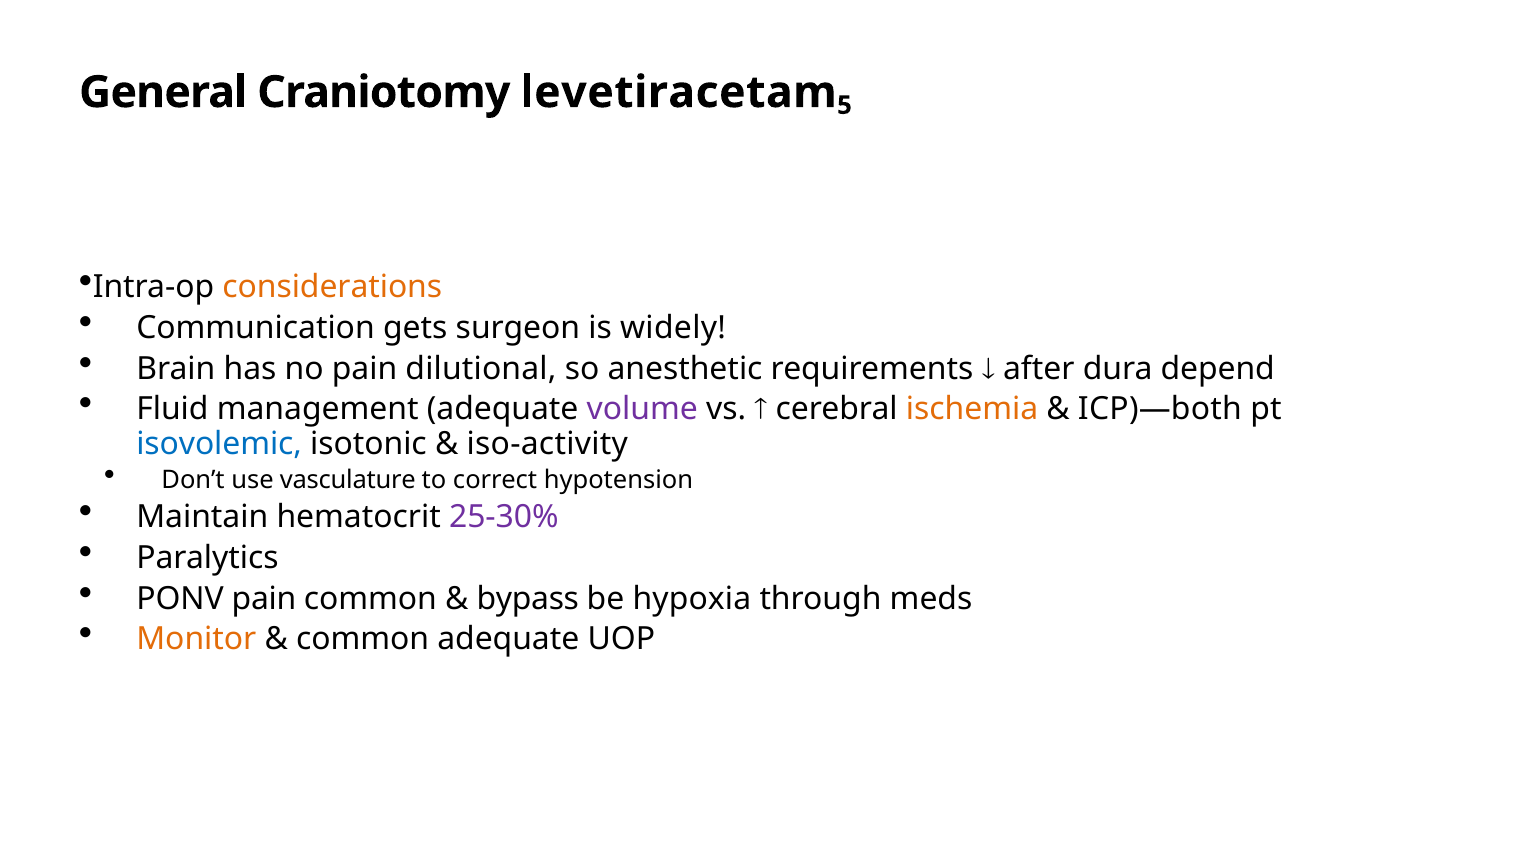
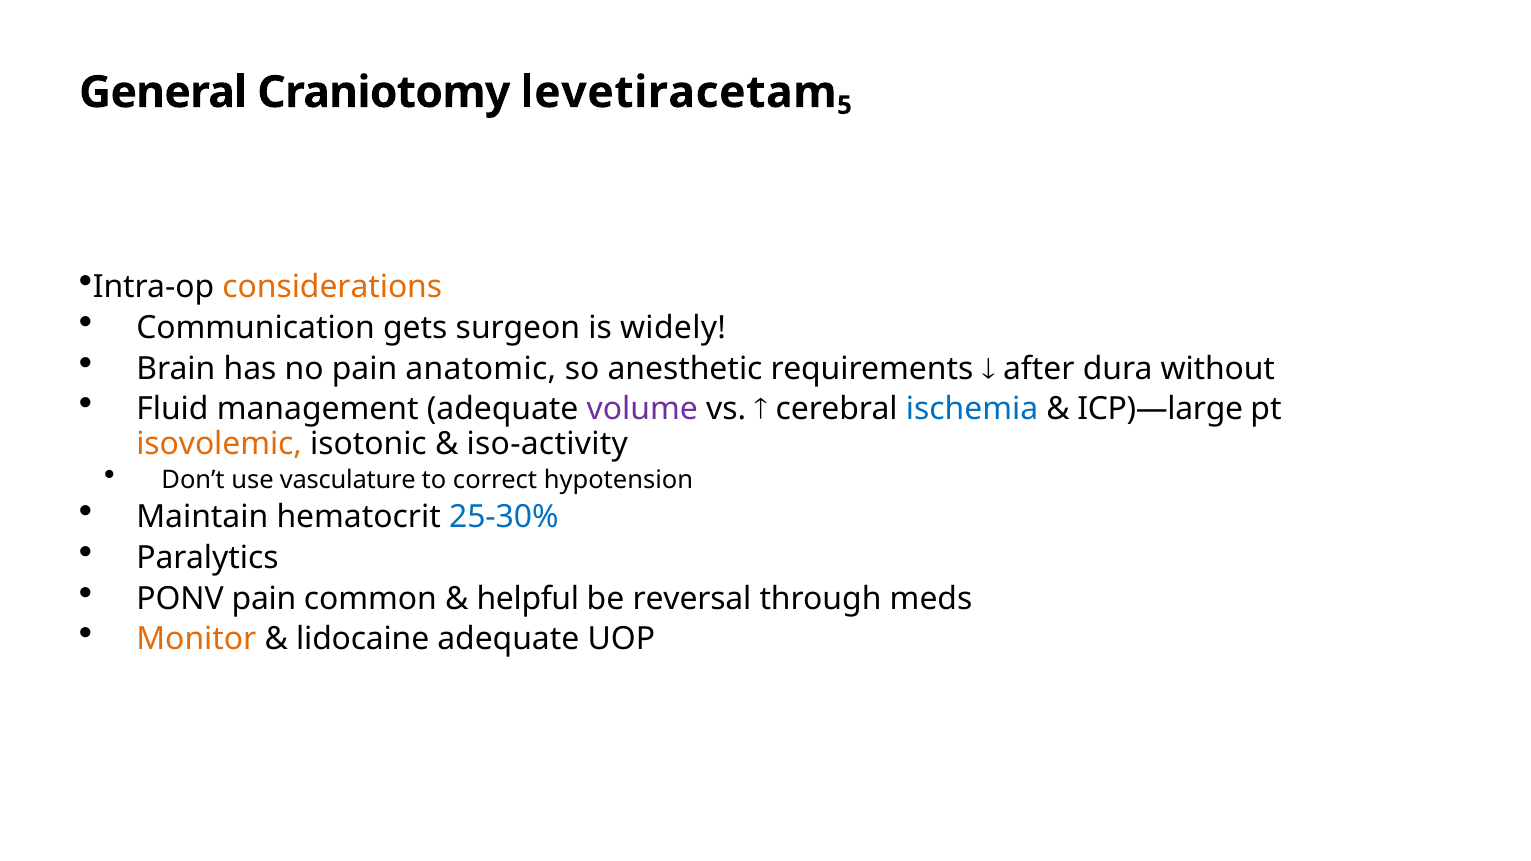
dilutional: dilutional -> anatomic (481, 369)
depend: depend -> without (1218, 369)
ischemia colour: orange -> blue (972, 409)
ICP)—both: ICP)—both -> ICP)—large (1160, 409)
isovolemic colour: blue -> orange (219, 444)
25-30% colour: purple -> blue (504, 517)
bypass: bypass -> helpful (528, 599)
hypoxia: hypoxia -> reversal (692, 599)
common: common -> lidocaine (363, 640)
